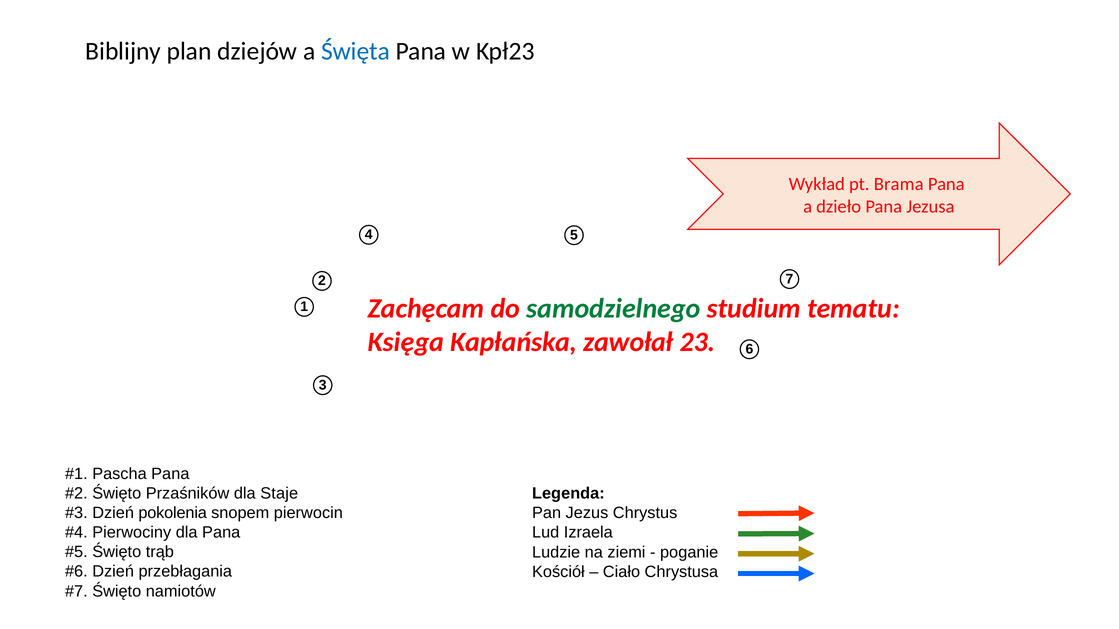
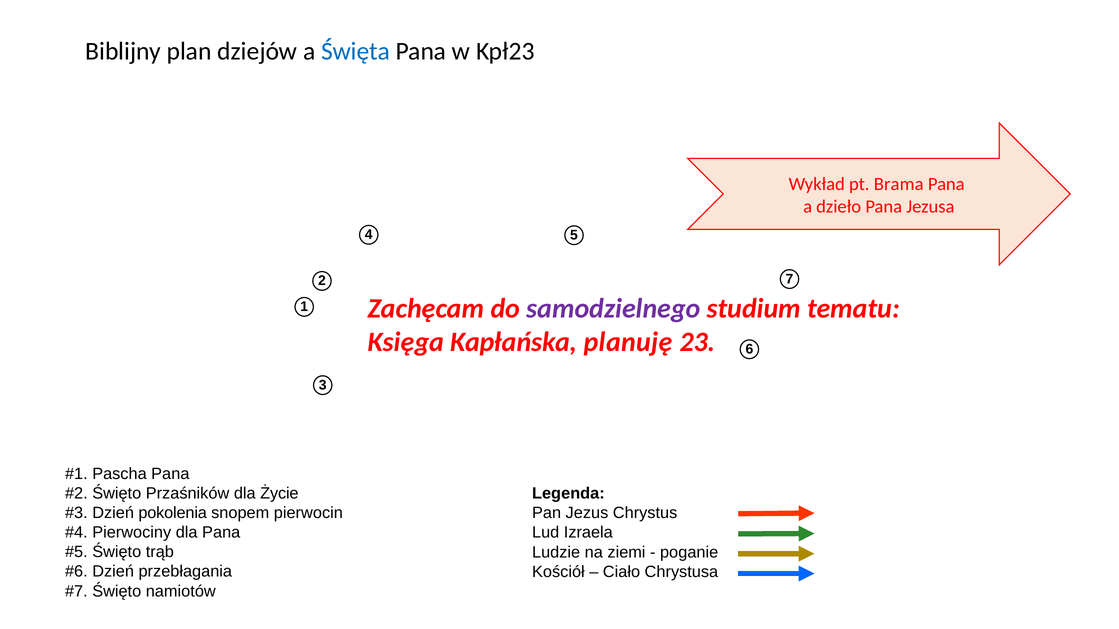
samodzielnego colour: green -> purple (614, 309)
zawołał: zawołał -> planuję (628, 342)
Staje: Staje -> Życie (279, 494)
